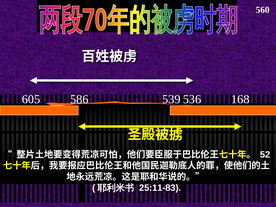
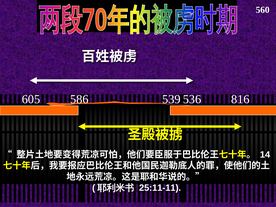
168: 168 -> 816 (240, 99)
52: 52 -> 14 (265, 155)
25:11-83: 25:11-83 -> 25:11-11 (160, 188)
